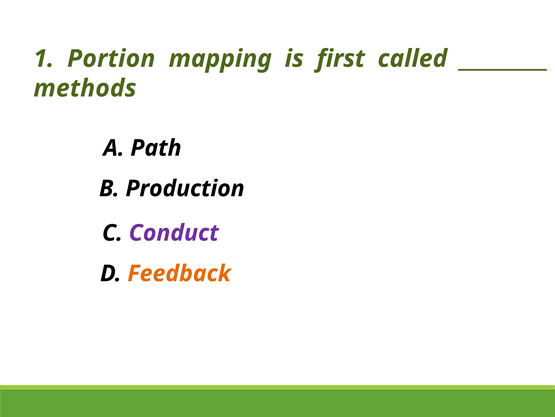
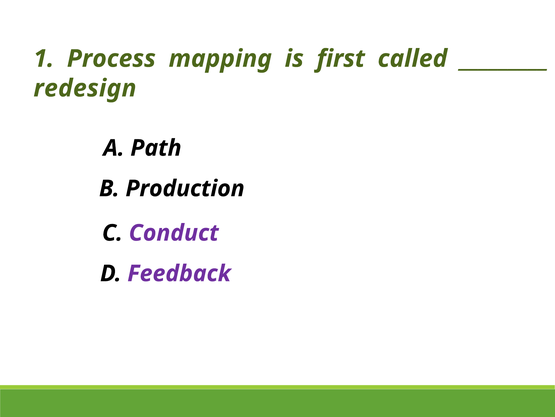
Portion: Portion -> Process (111, 59)
methods: methods -> redesign (85, 88)
Feedback colour: orange -> purple (179, 273)
